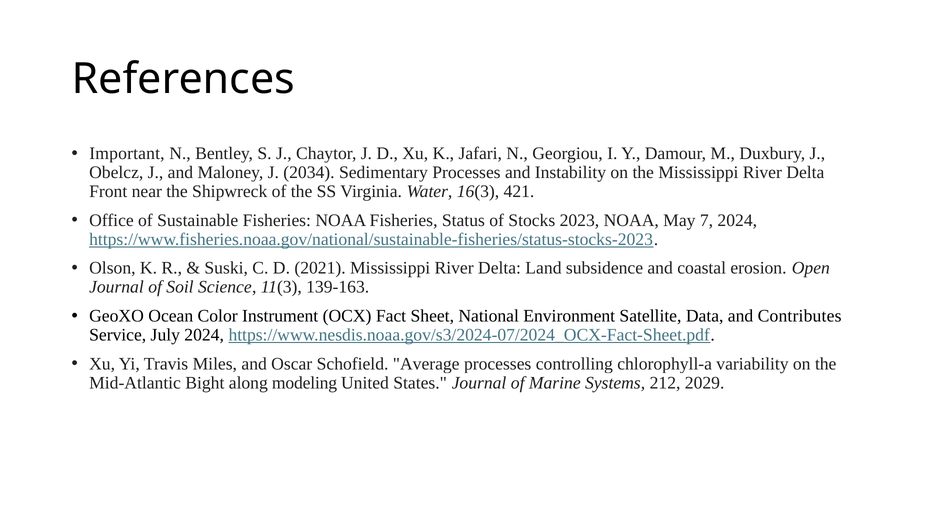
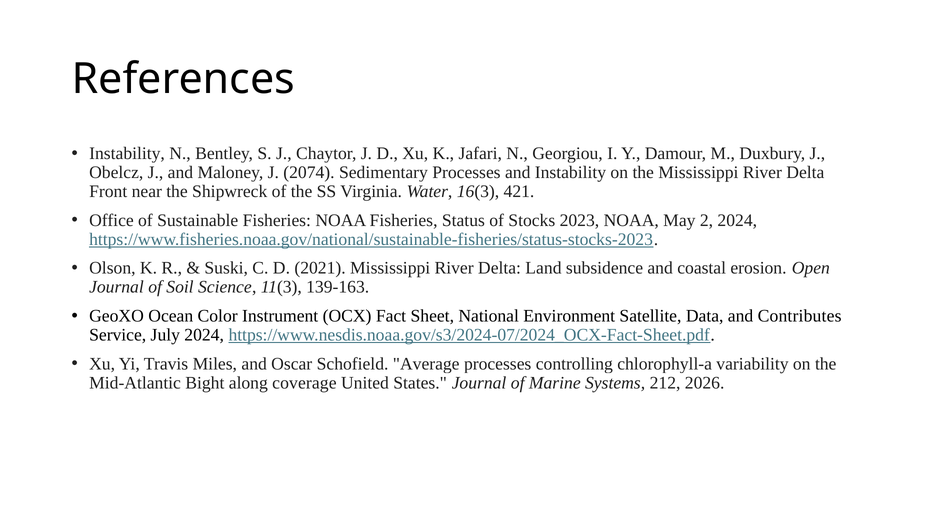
Important: Important -> Instability (127, 154)
2034: 2034 -> 2074 (309, 173)
7: 7 -> 2 (707, 220)
modeling: modeling -> coverage (304, 383)
2029: 2029 -> 2026 (705, 383)
